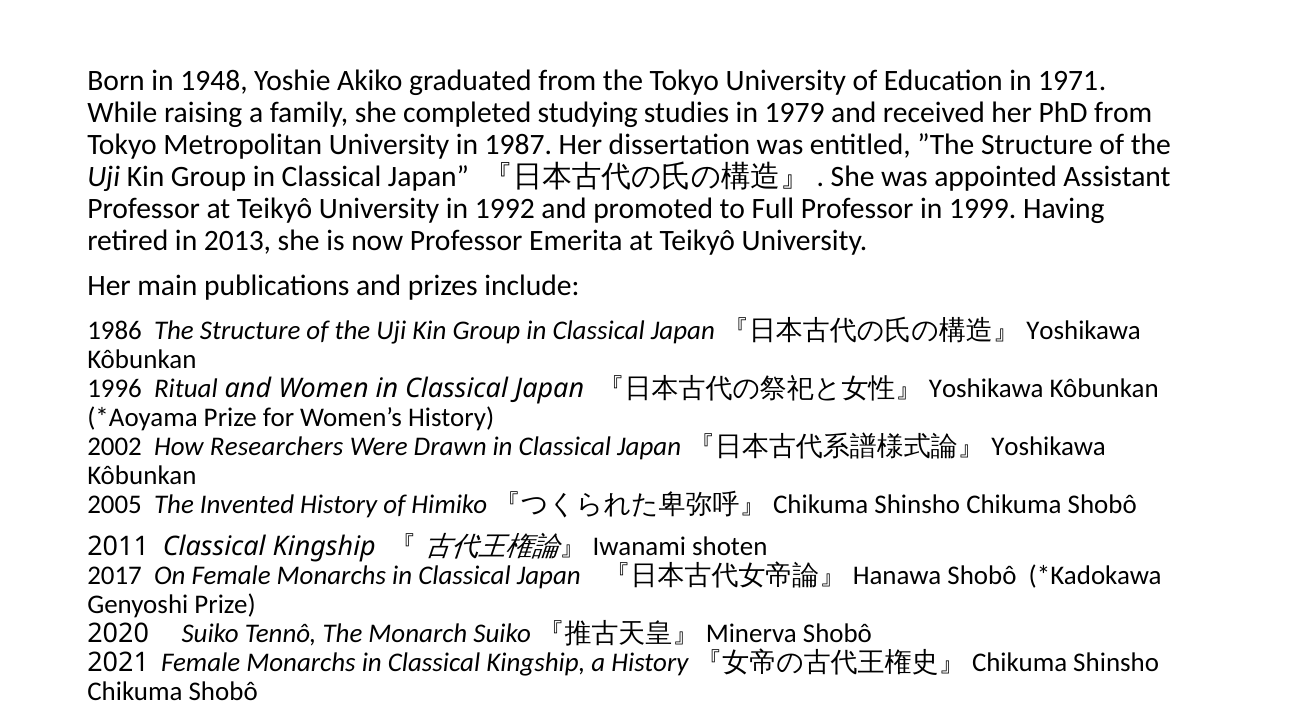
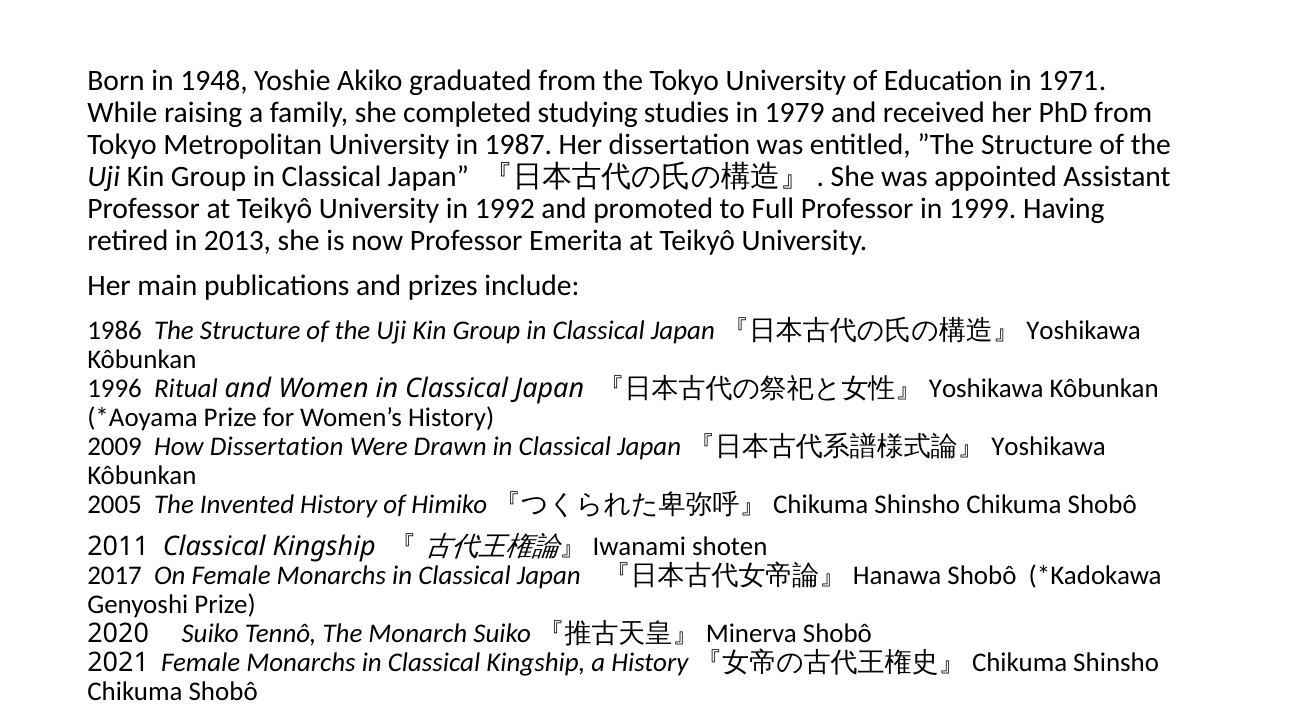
2002: 2002 -> 2009 (115, 447)
How Researchers: Researchers -> Dissertation (277, 447)
